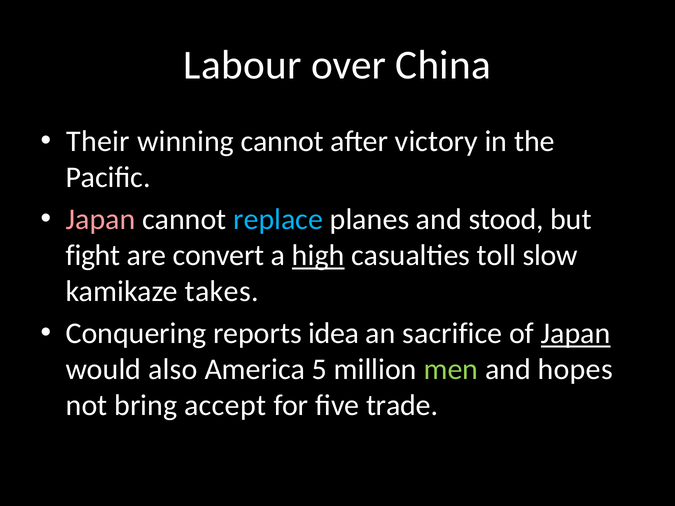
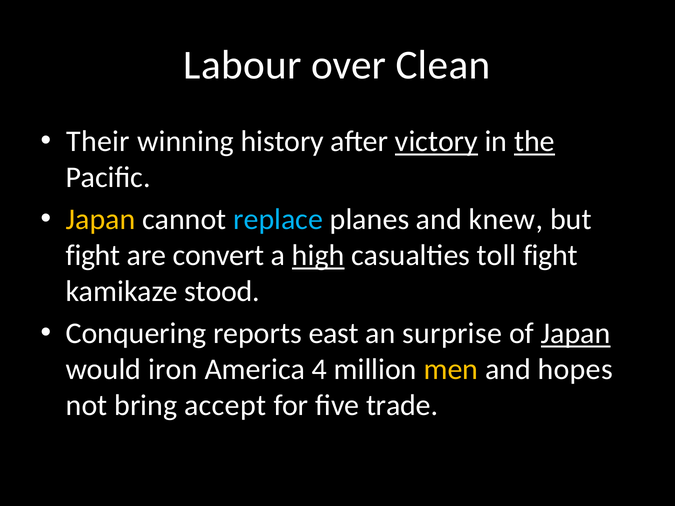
China: China -> Clean (443, 65)
winning cannot: cannot -> history (282, 142)
victory underline: none -> present (436, 142)
the underline: none -> present (534, 142)
Japan colour: pink -> yellow (101, 220)
stood: stood -> knew (506, 220)
toll slow: slow -> fight (550, 256)
takes: takes -> stood (222, 292)
idea: idea -> east (334, 334)
sacrifice: sacrifice -> surprise (452, 334)
also: also -> iron (173, 370)
5: 5 -> 4 (319, 370)
men colour: light green -> yellow (451, 370)
